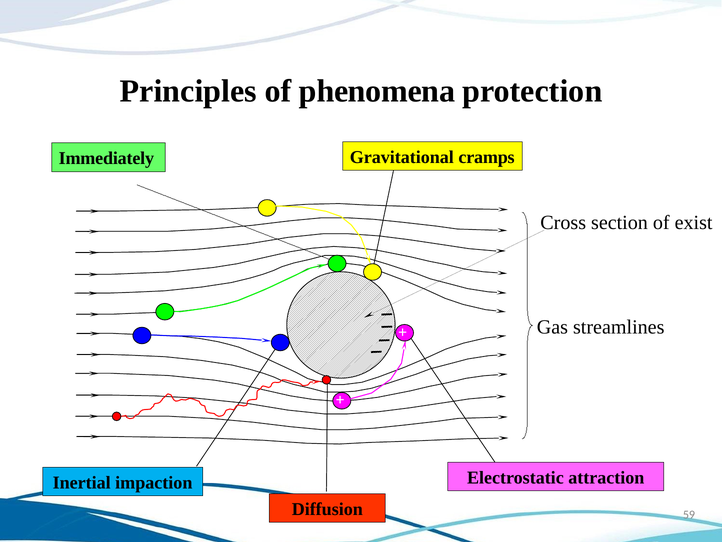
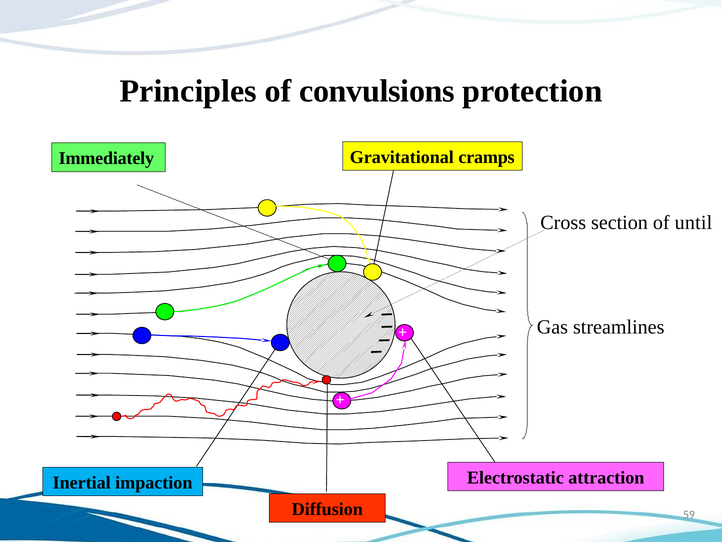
phenomena: phenomena -> convulsions (377, 91)
exist: exist -> until (694, 223)
